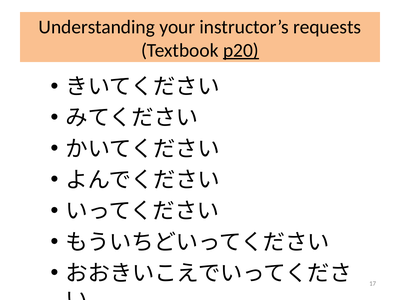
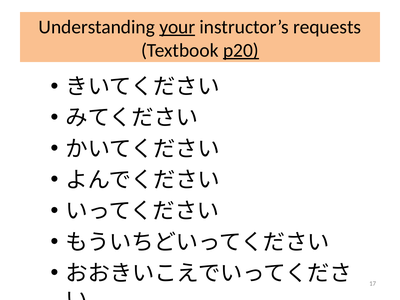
your underline: none -> present (177, 27)
